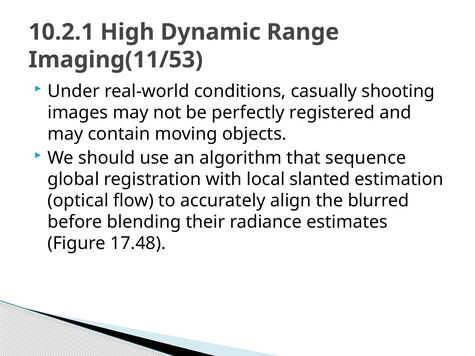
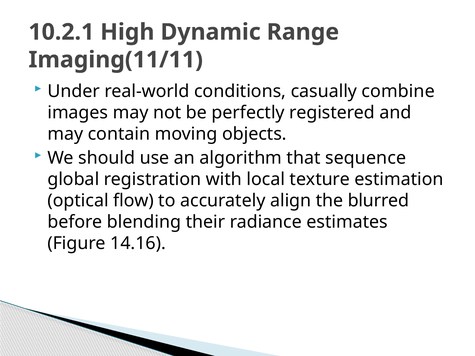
Imaging(11/53: Imaging(11/53 -> Imaging(11/11 (116, 60)
shooting: shooting -> combine (398, 91)
slanted: slanted -> texture (320, 179)
17.48: 17.48 -> 14.16 (138, 244)
